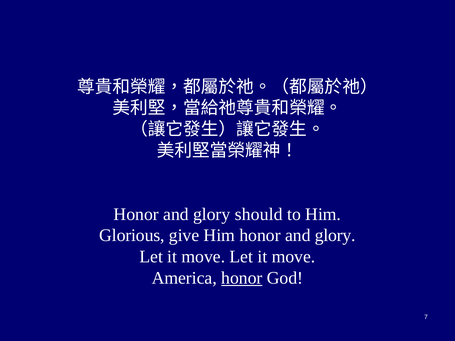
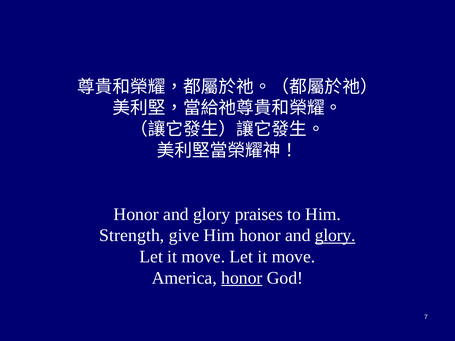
should: should -> praises (259, 214)
Glorious: Glorious -> Strength (132, 236)
glory underline: none -> present (335, 236)
